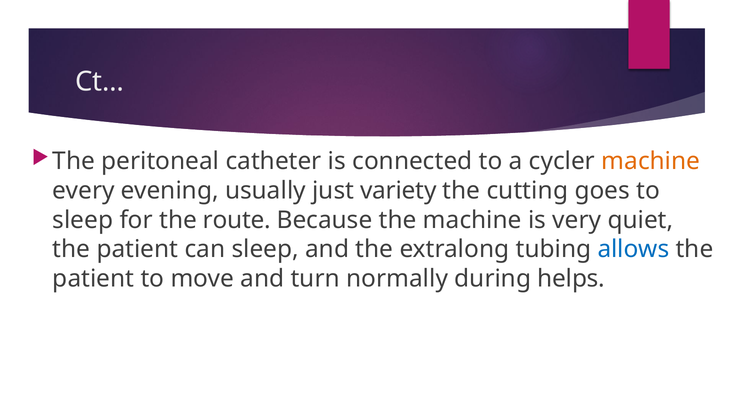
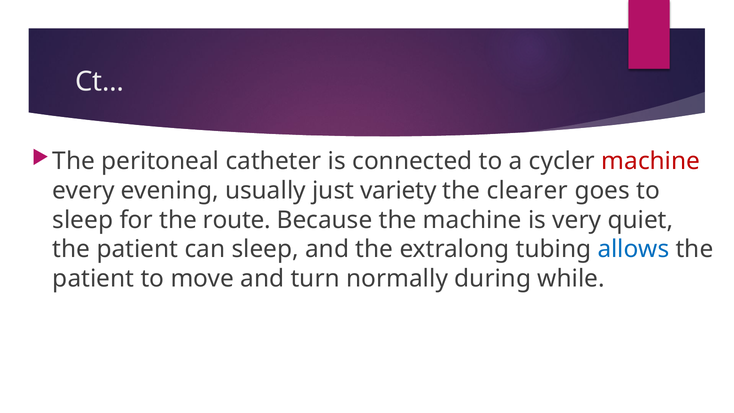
machine colour: orange -> red (651, 161)
cutting: cutting -> clearer (527, 191)
helps: helps -> while (571, 279)
